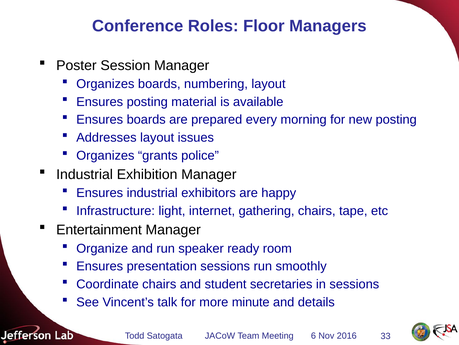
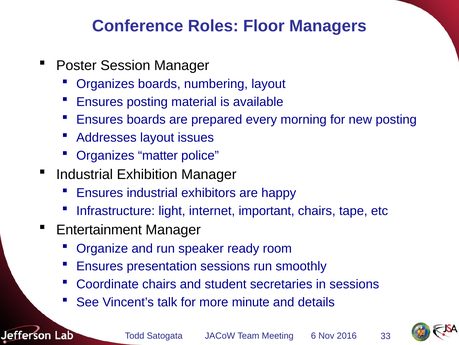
grants: grants -> matter (158, 155)
gathering: gathering -> important (267, 211)
